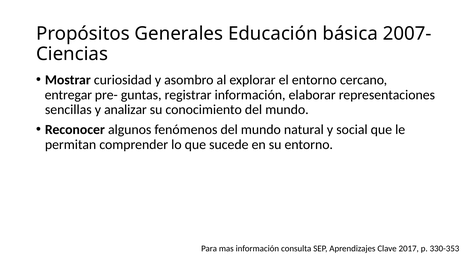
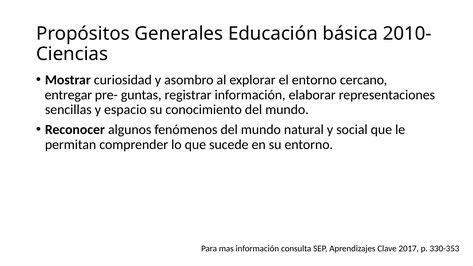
2007-: 2007- -> 2010- (407, 34)
analizar: analizar -> espacio (125, 110)
